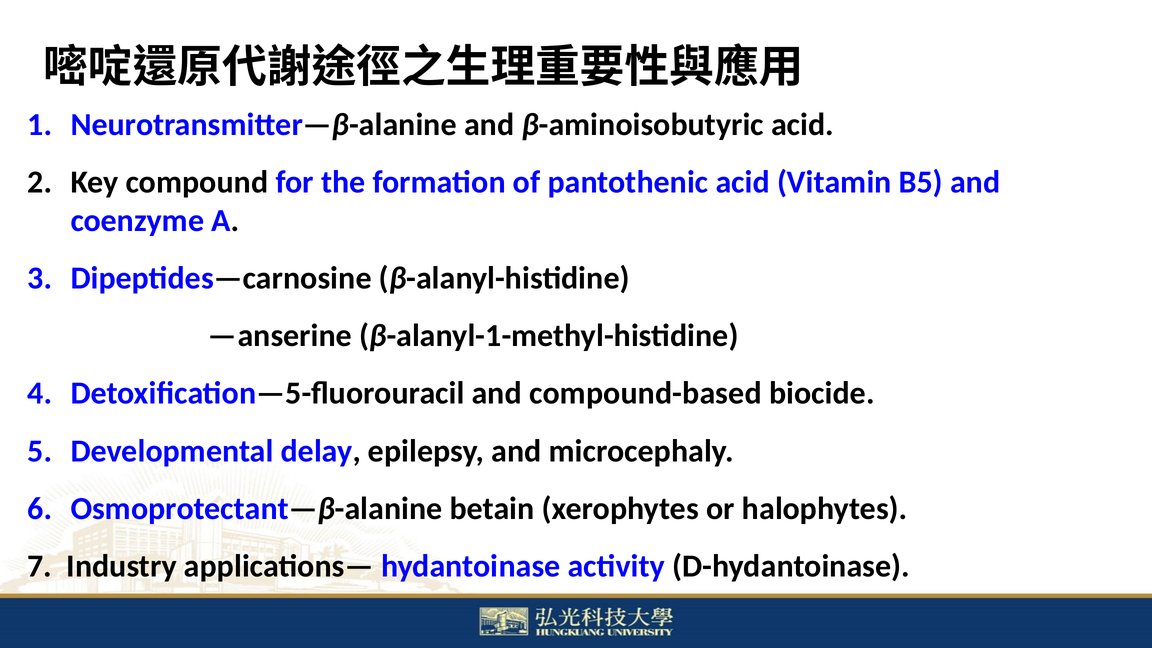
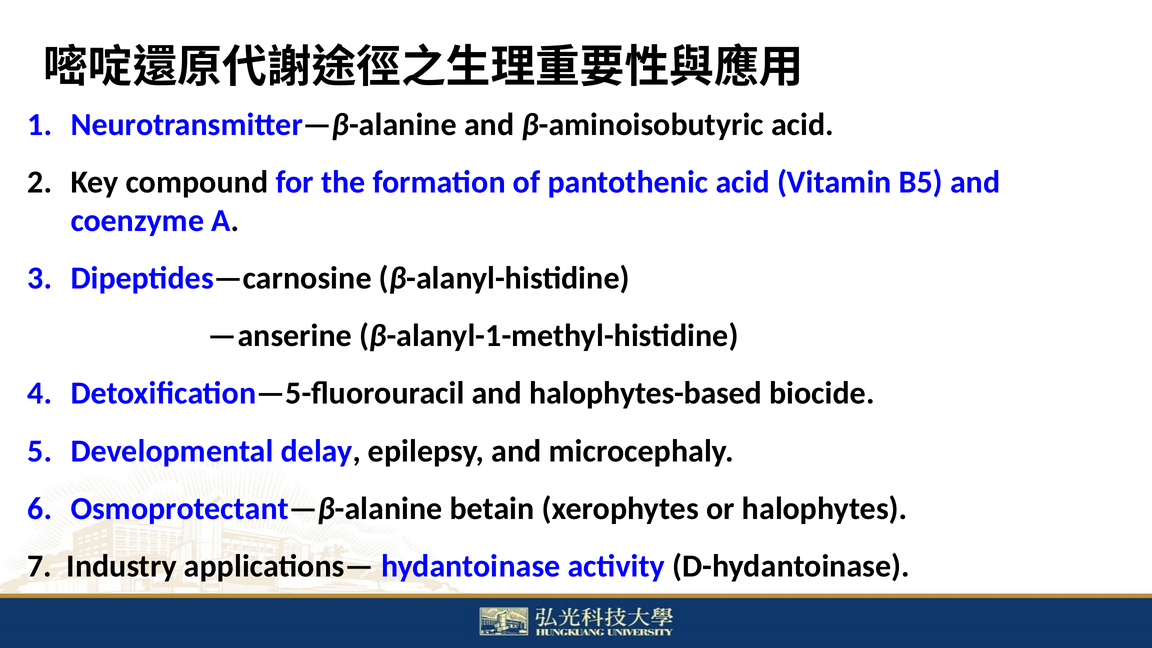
compound-based: compound-based -> halophytes-based (646, 393)
